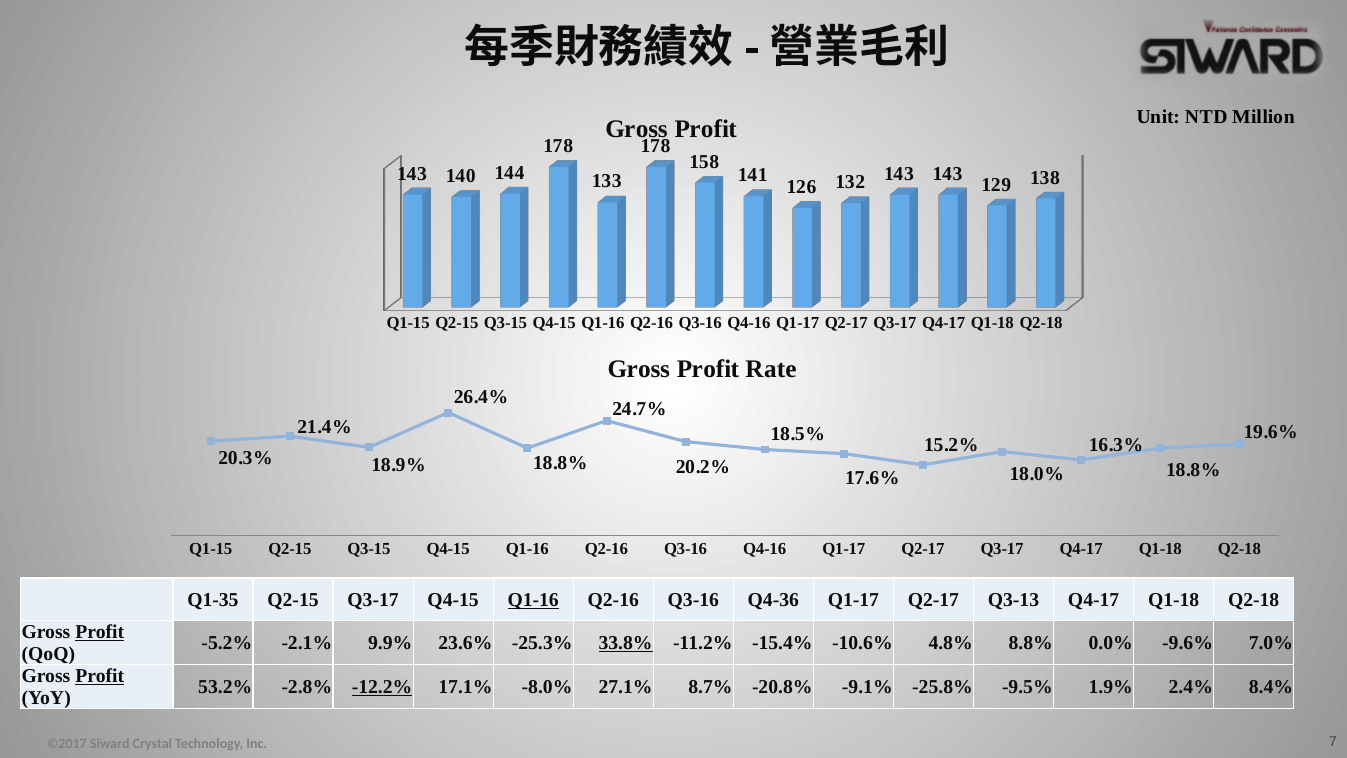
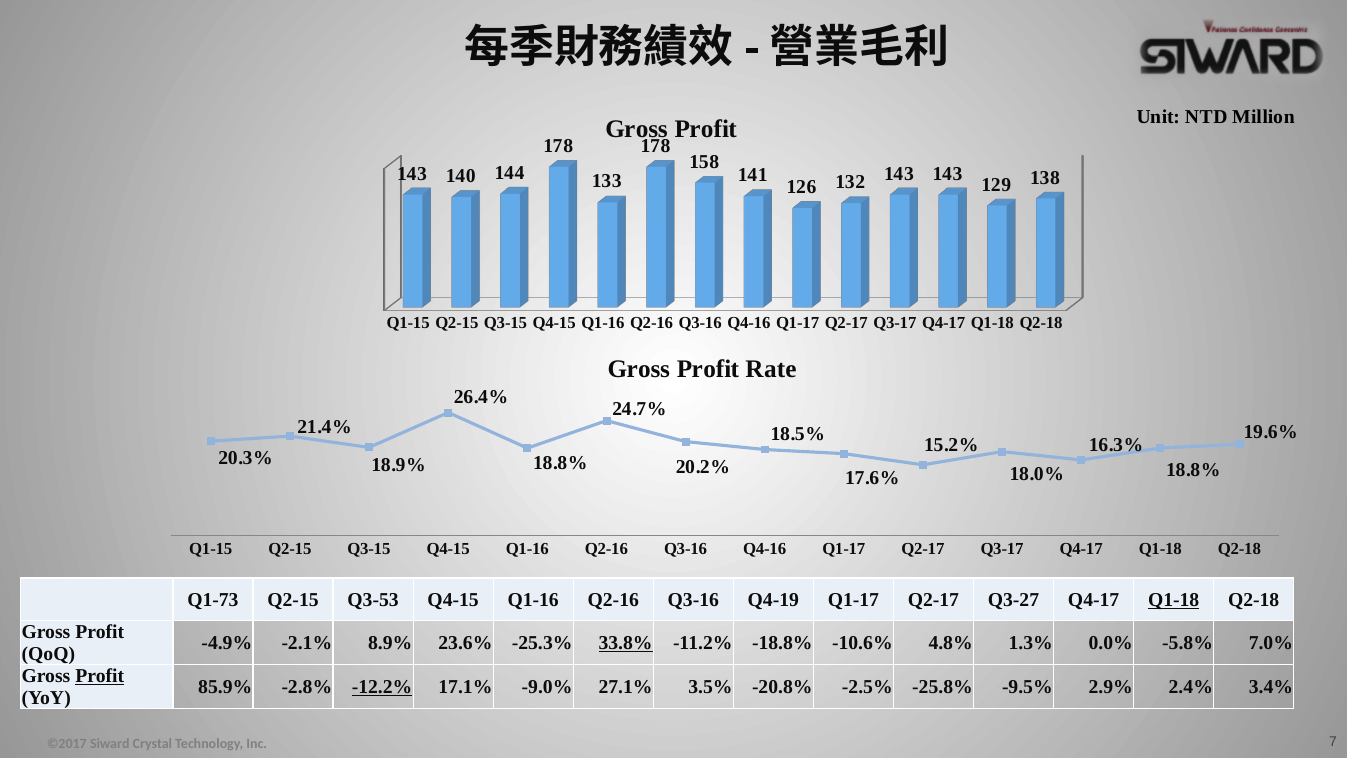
Q1-35: Q1-35 -> Q1-73 (213, 600)
Q2-15 Q3-17: Q3-17 -> Q3-53 (373, 600)
Q1-16 underline: present -> none (533, 600)
Q4-36: Q4-36 -> Q4-19 (773, 600)
Q3-13: Q3-13 -> Q3-27 (1014, 600)
Q1-18 underline: none -> present (1174, 600)
Profit underline: present -> none (100, 632)
-5.2%: -5.2% -> -4.9% (227, 643)
9.9%: 9.9% -> 8.9% (390, 643)
-15.4%: -15.4% -> -18.8% (782, 643)
8.8%: 8.8% -> 1.3% (1031, 643)
-9.6%: -9.6% -> -5.8% (1188, 643)
53.2%: 53.2% -> 85.9% (225, 687)
-8.0%: -8.0% -> -9.0% (547, 687)
8.7%: 8.7% -> 3.5% (710, 687)
-9.1%: -9.1% -> -2.5% (867, 687)
1.9%: 1.9% -> 2.9% (1111, 687)
8.4%: 8.4% -> 3.4% (1271, 687)
